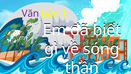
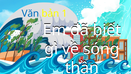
Văn colour: purple -> blue (30, 13)
